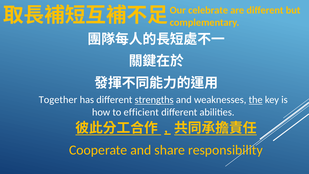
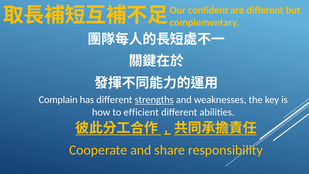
celebrate: celebrate -> confident (208, 10)
Together: Together -> Complain (58, 100)
the underline: present -> none (256, 100)
